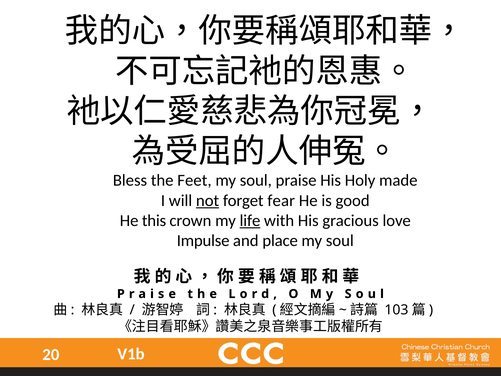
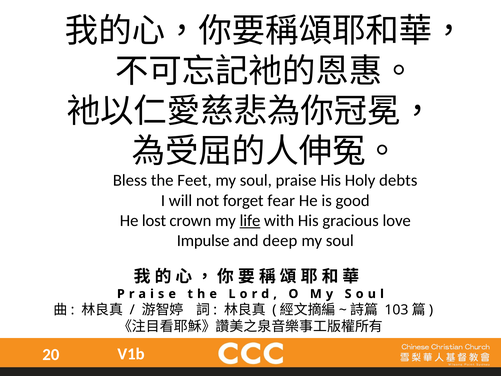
made: made -> debts (398, 180)
not underline: present -> none (208, 200)
this: this -> lost (154, 220)
place: place -> deep (280, 240)
